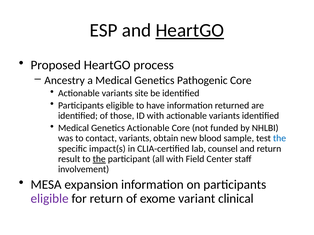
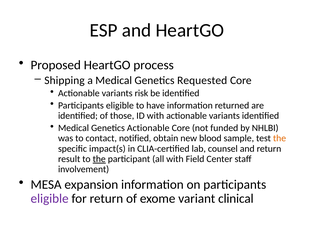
HeartGO underline: present -> none (190, 30)
Ancestry: Ancestry -> Shipping (65, 80)
Pathogenic: Pathogenic -> Requested (202, 80)
site: site -> risk (141, 93)
contact variants: variants -> notified (135, 139)
the colour: blue -> orange (280, 139)
